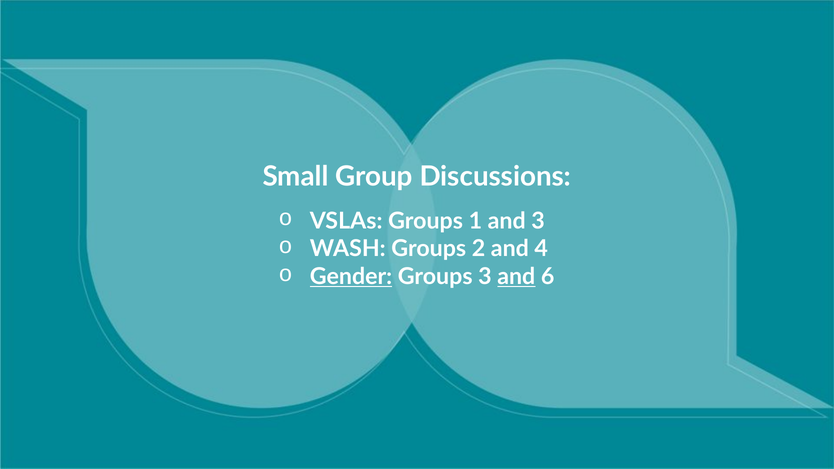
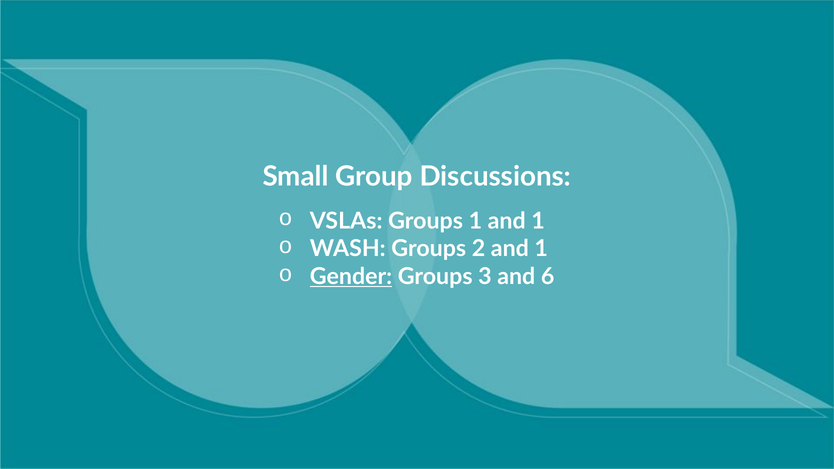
1 and 3: 3 -> 1 (538, 221)
2 and 4: 4 -> 1 (541, 249)
and underline: present -> none (516, 277)
